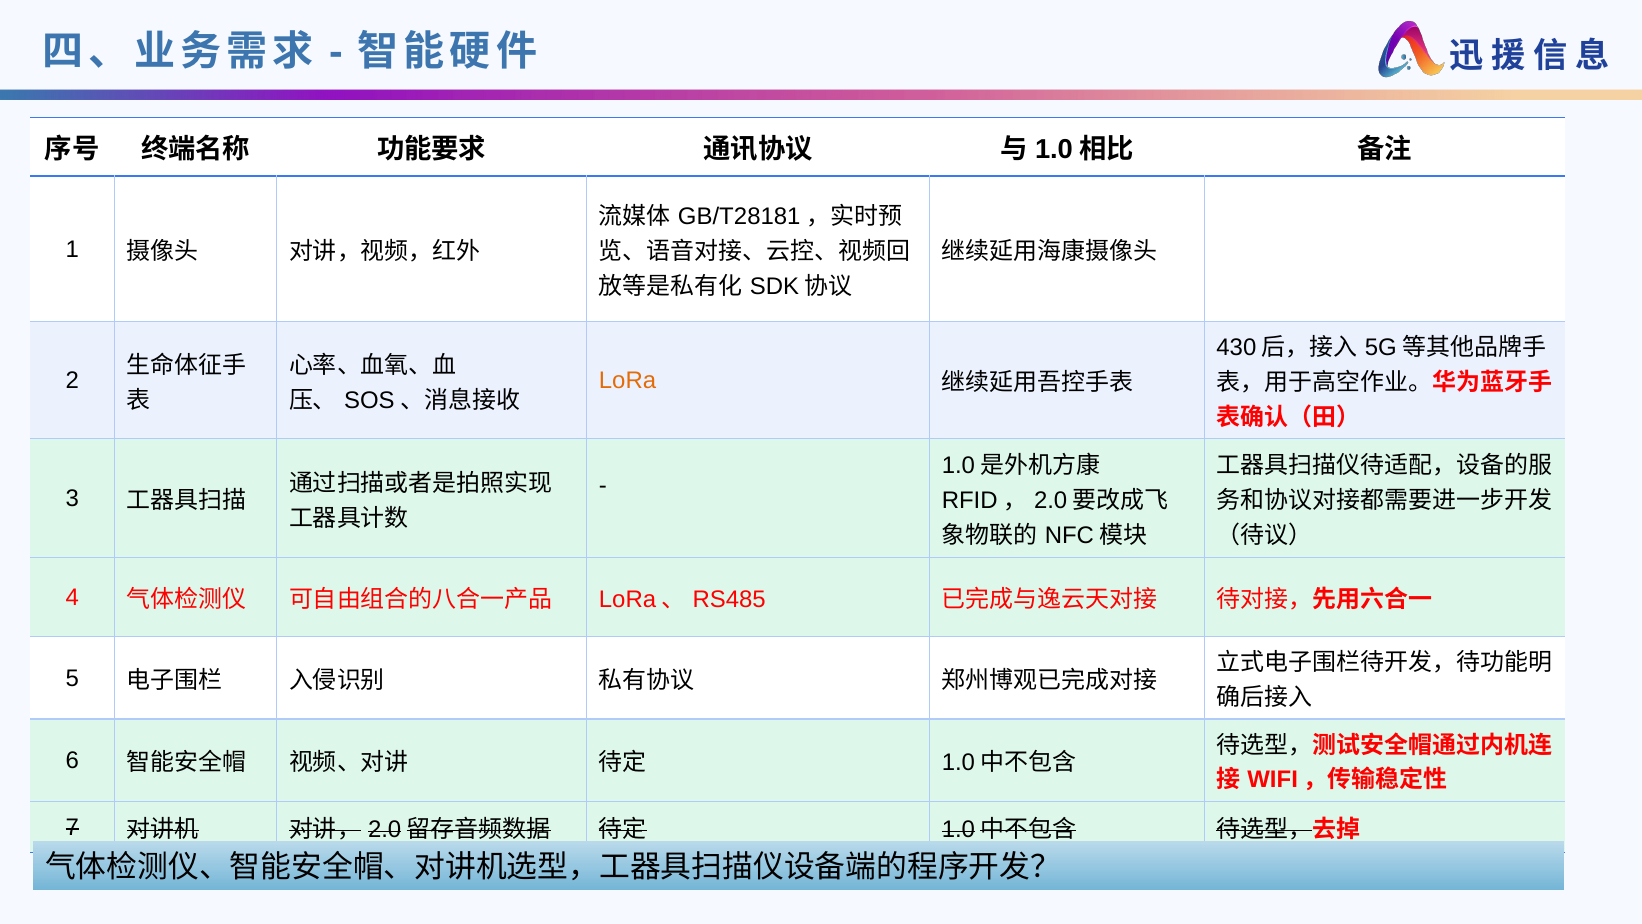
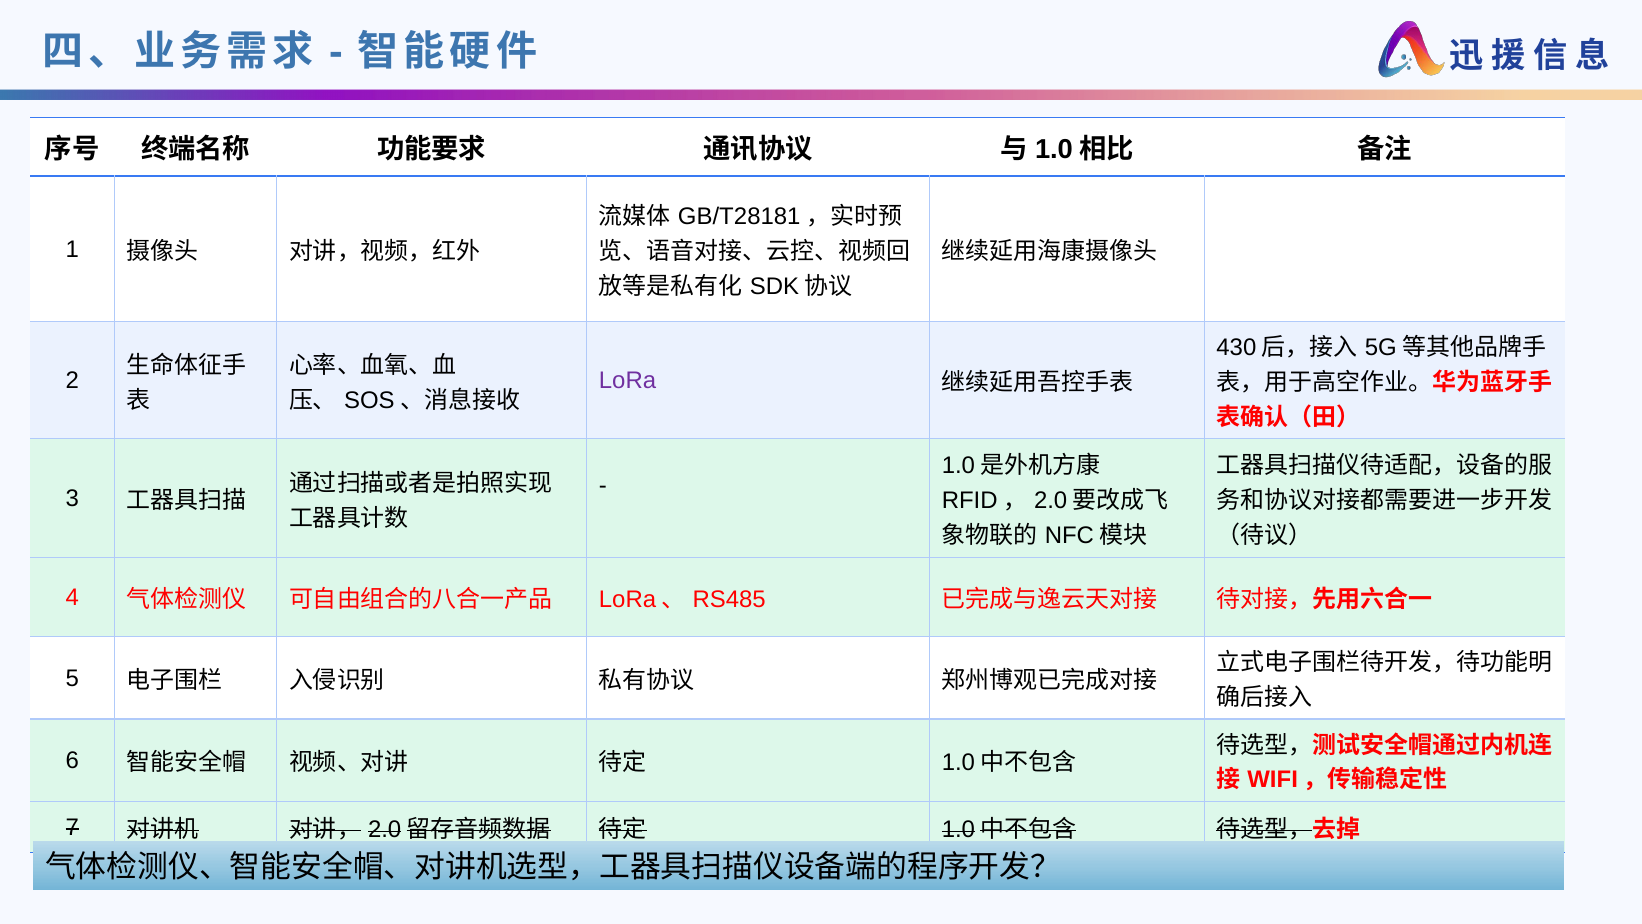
LoRa colour: orange -> purple (628, 381)
